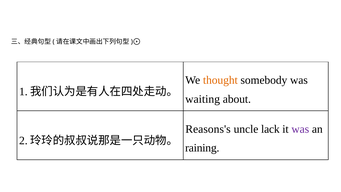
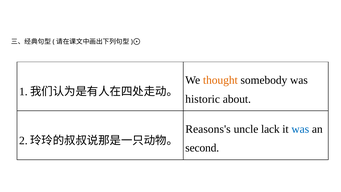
waiting: waiting -> historic (203, 99)
was colour: purple -> blue (300, 129)
raining: raining -> second (202, 148)
